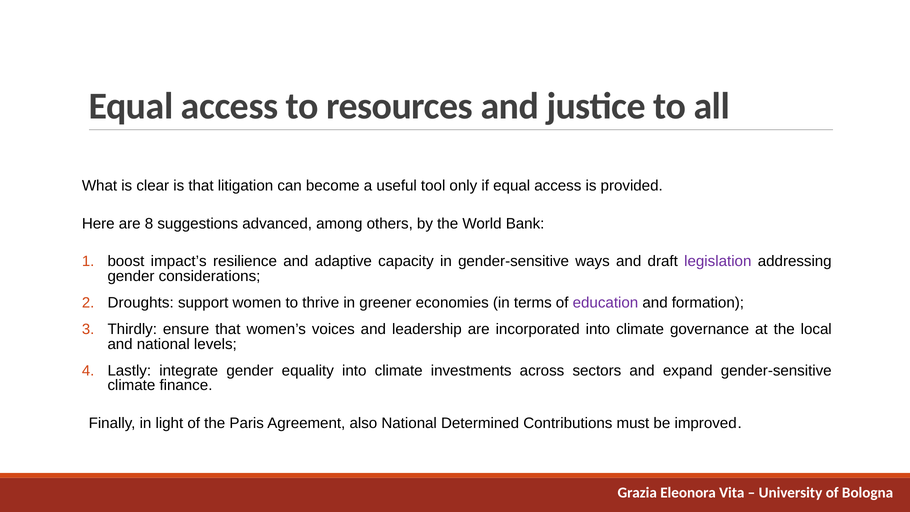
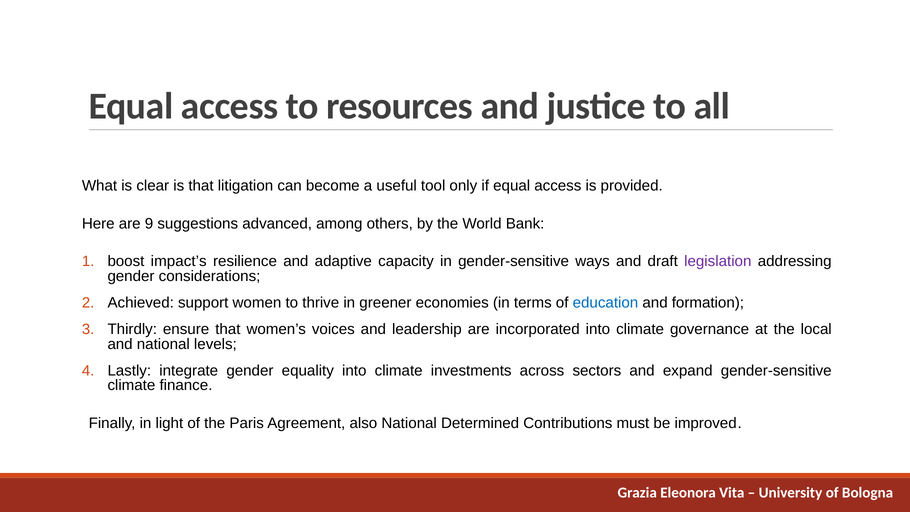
8: 8 -> 9 (149, 223)
Droughts: Droughts -> Achieved (141, 303)
education colour: purple -> blue (605, 303)
